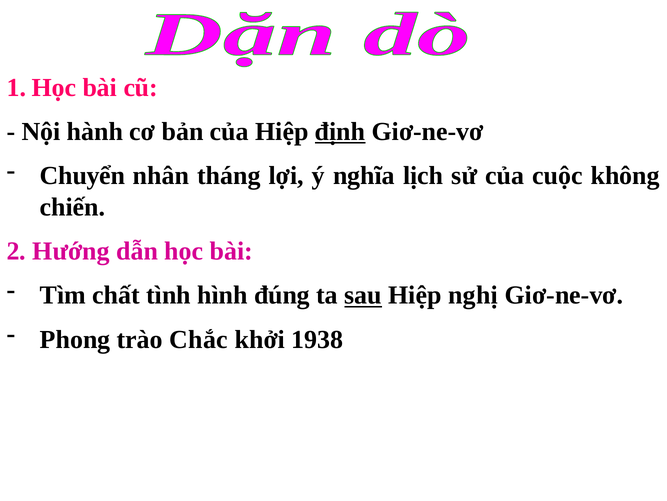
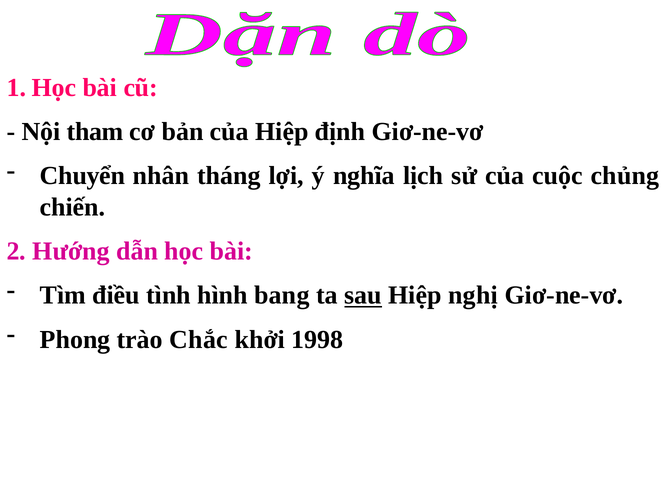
hành: hành -> tham (95, 131)
định underline: present -> none (340, 131)
không: không -> chủng (625, 176)
chất: chất -> điều (116, 295)
đúng: đúng -> bang (282, 295)
1938: 1938 -> 1998 (317, 339)
